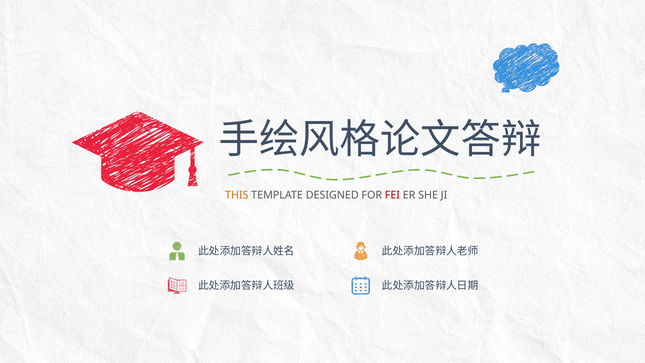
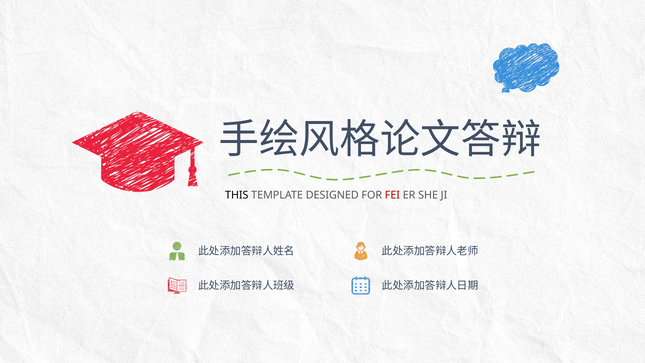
THIS colour: orange -> black (237, 195)
